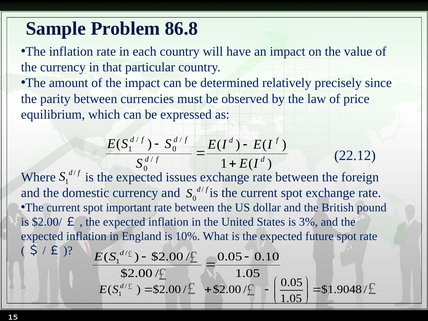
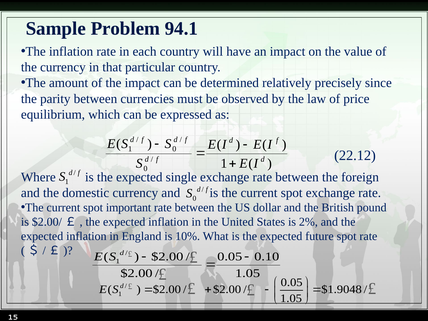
86.8: 86.8 -> 94.1 (181, 29)
issues: issues -> single (181, 177)
3%: 3% -> 2% (308, 222)
